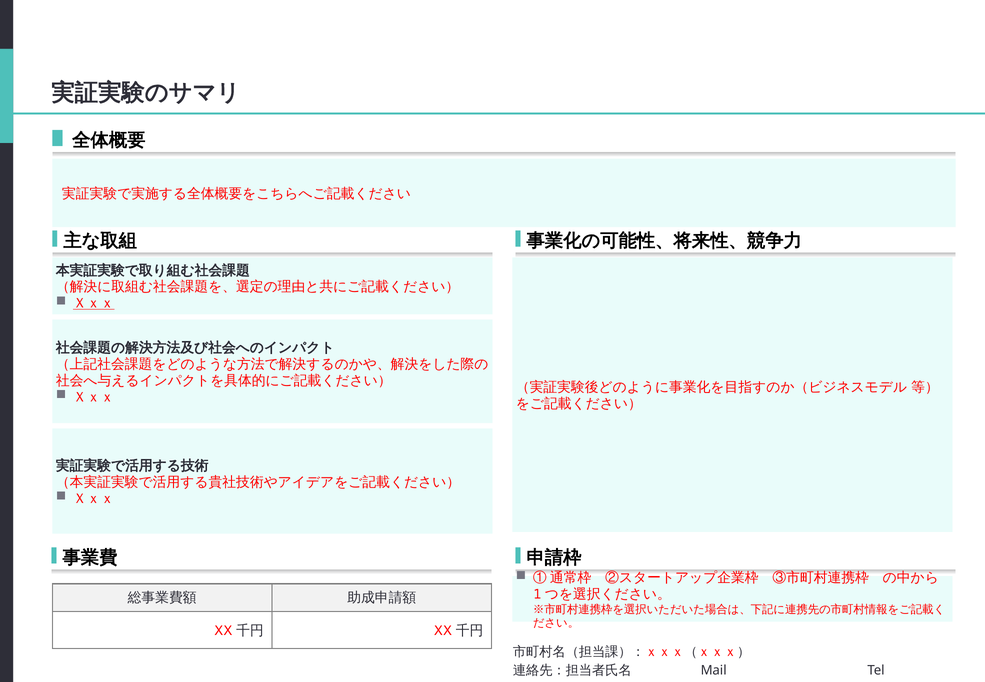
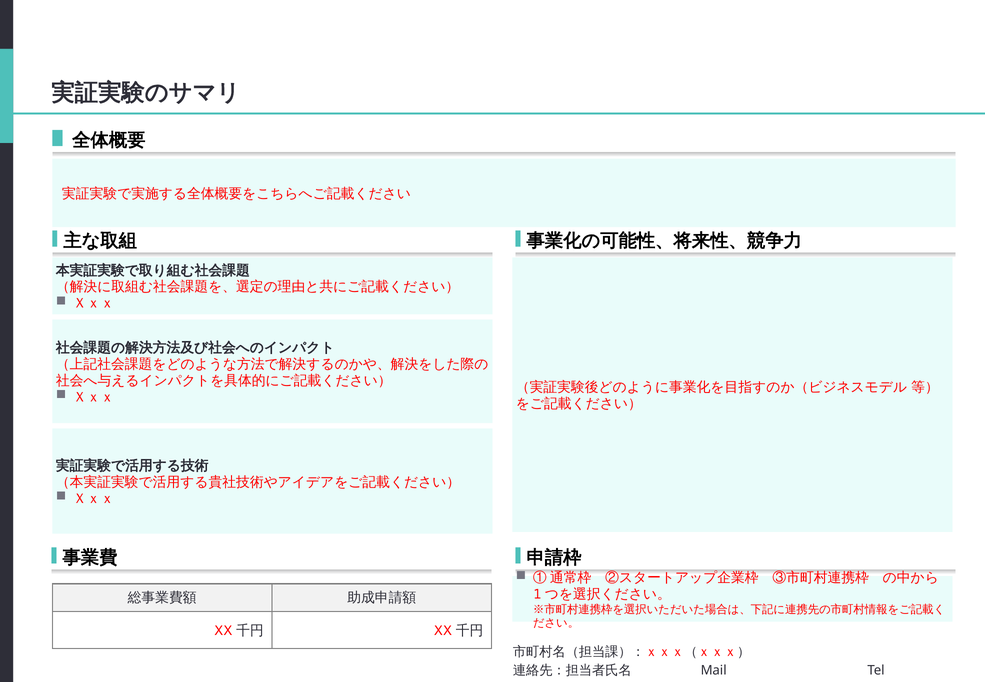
Ｘｘｘ underline: present -> none (94, 303)
